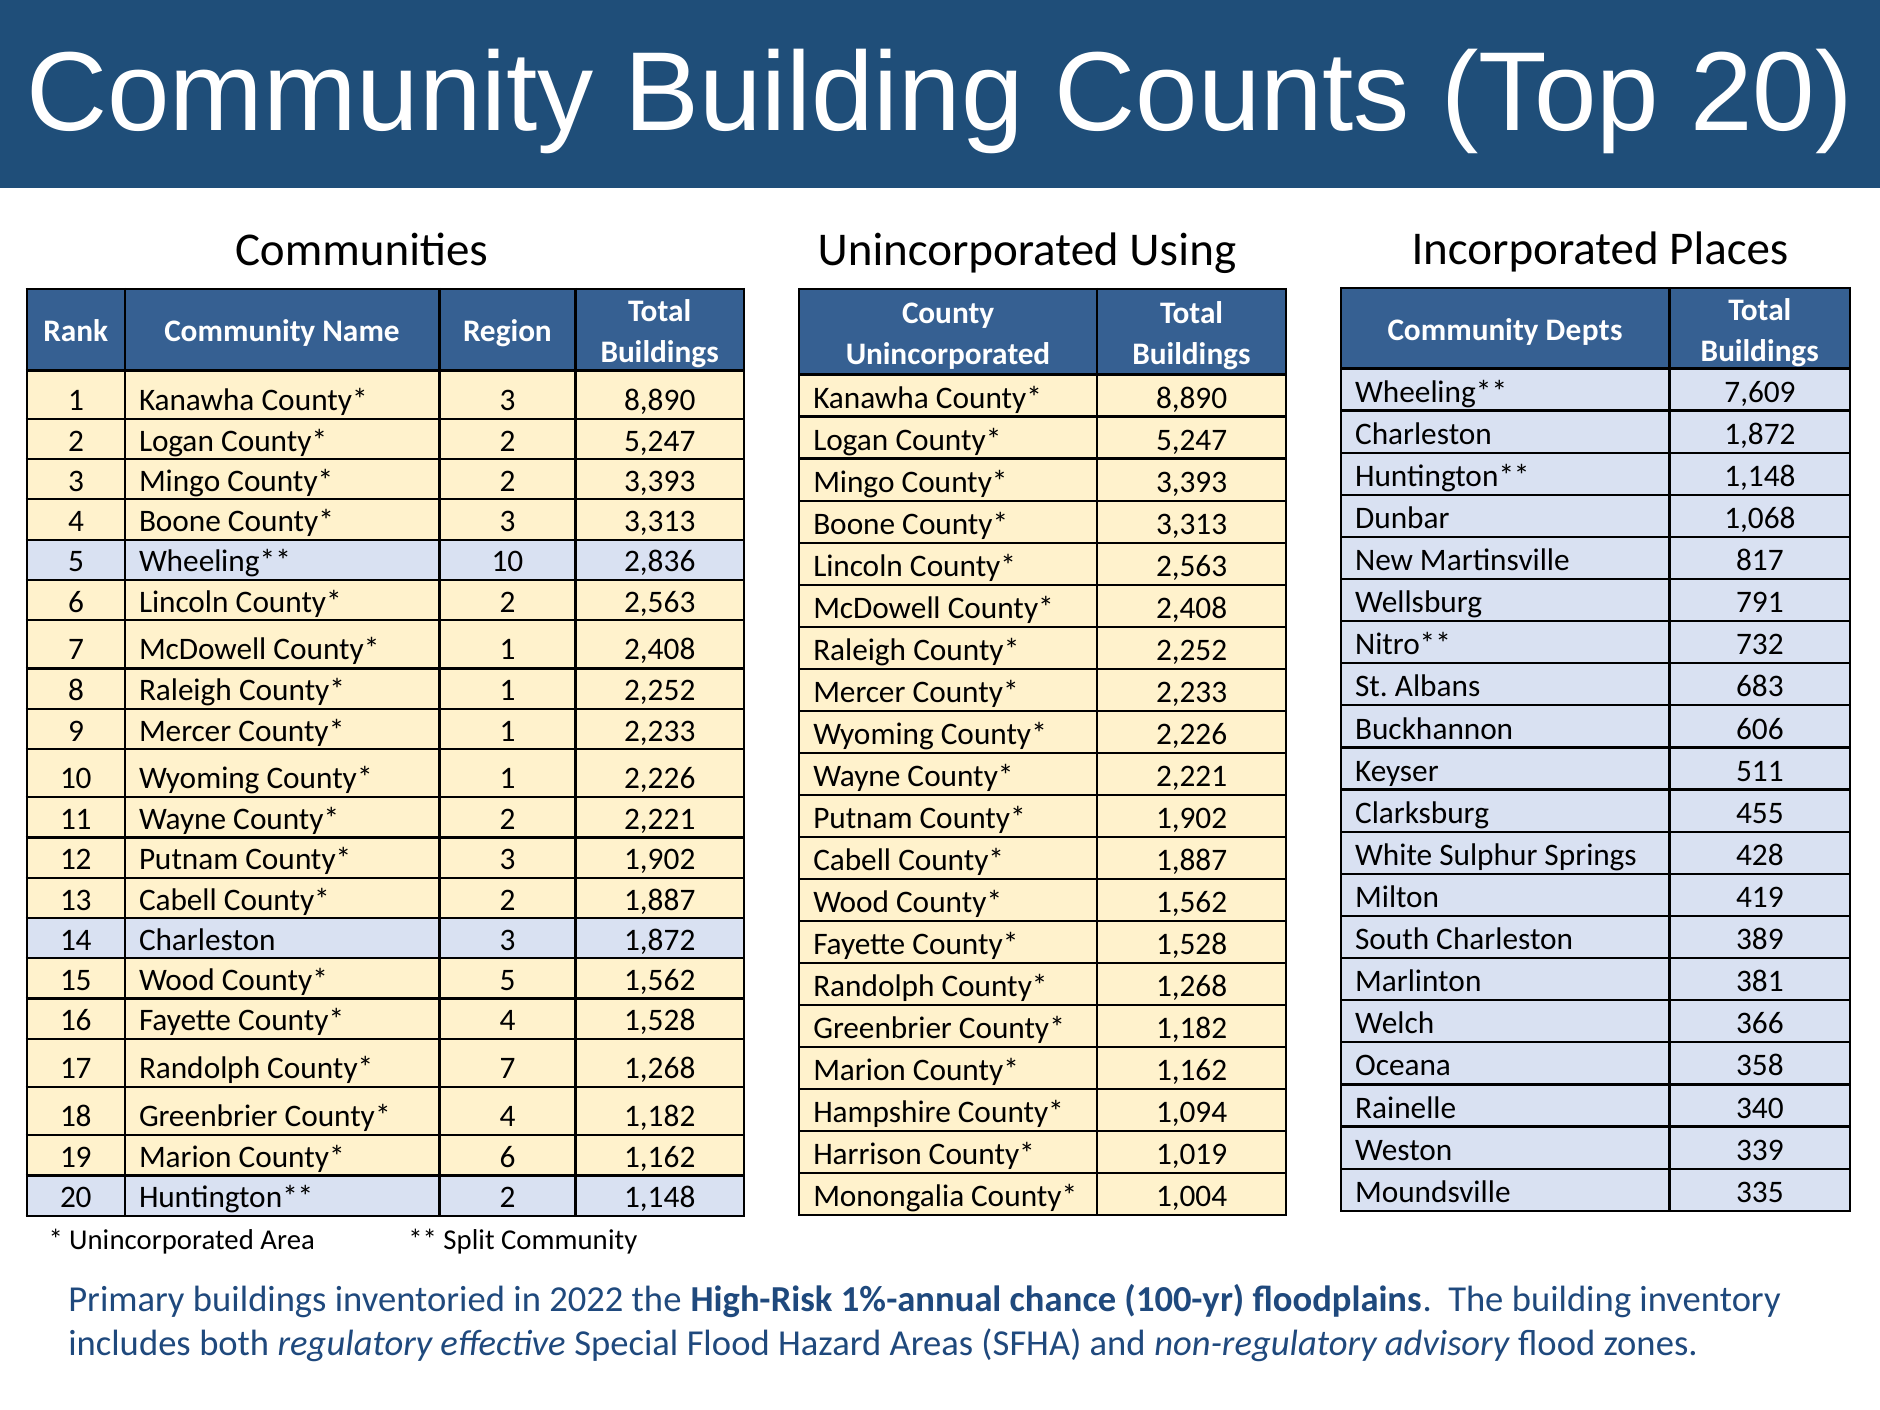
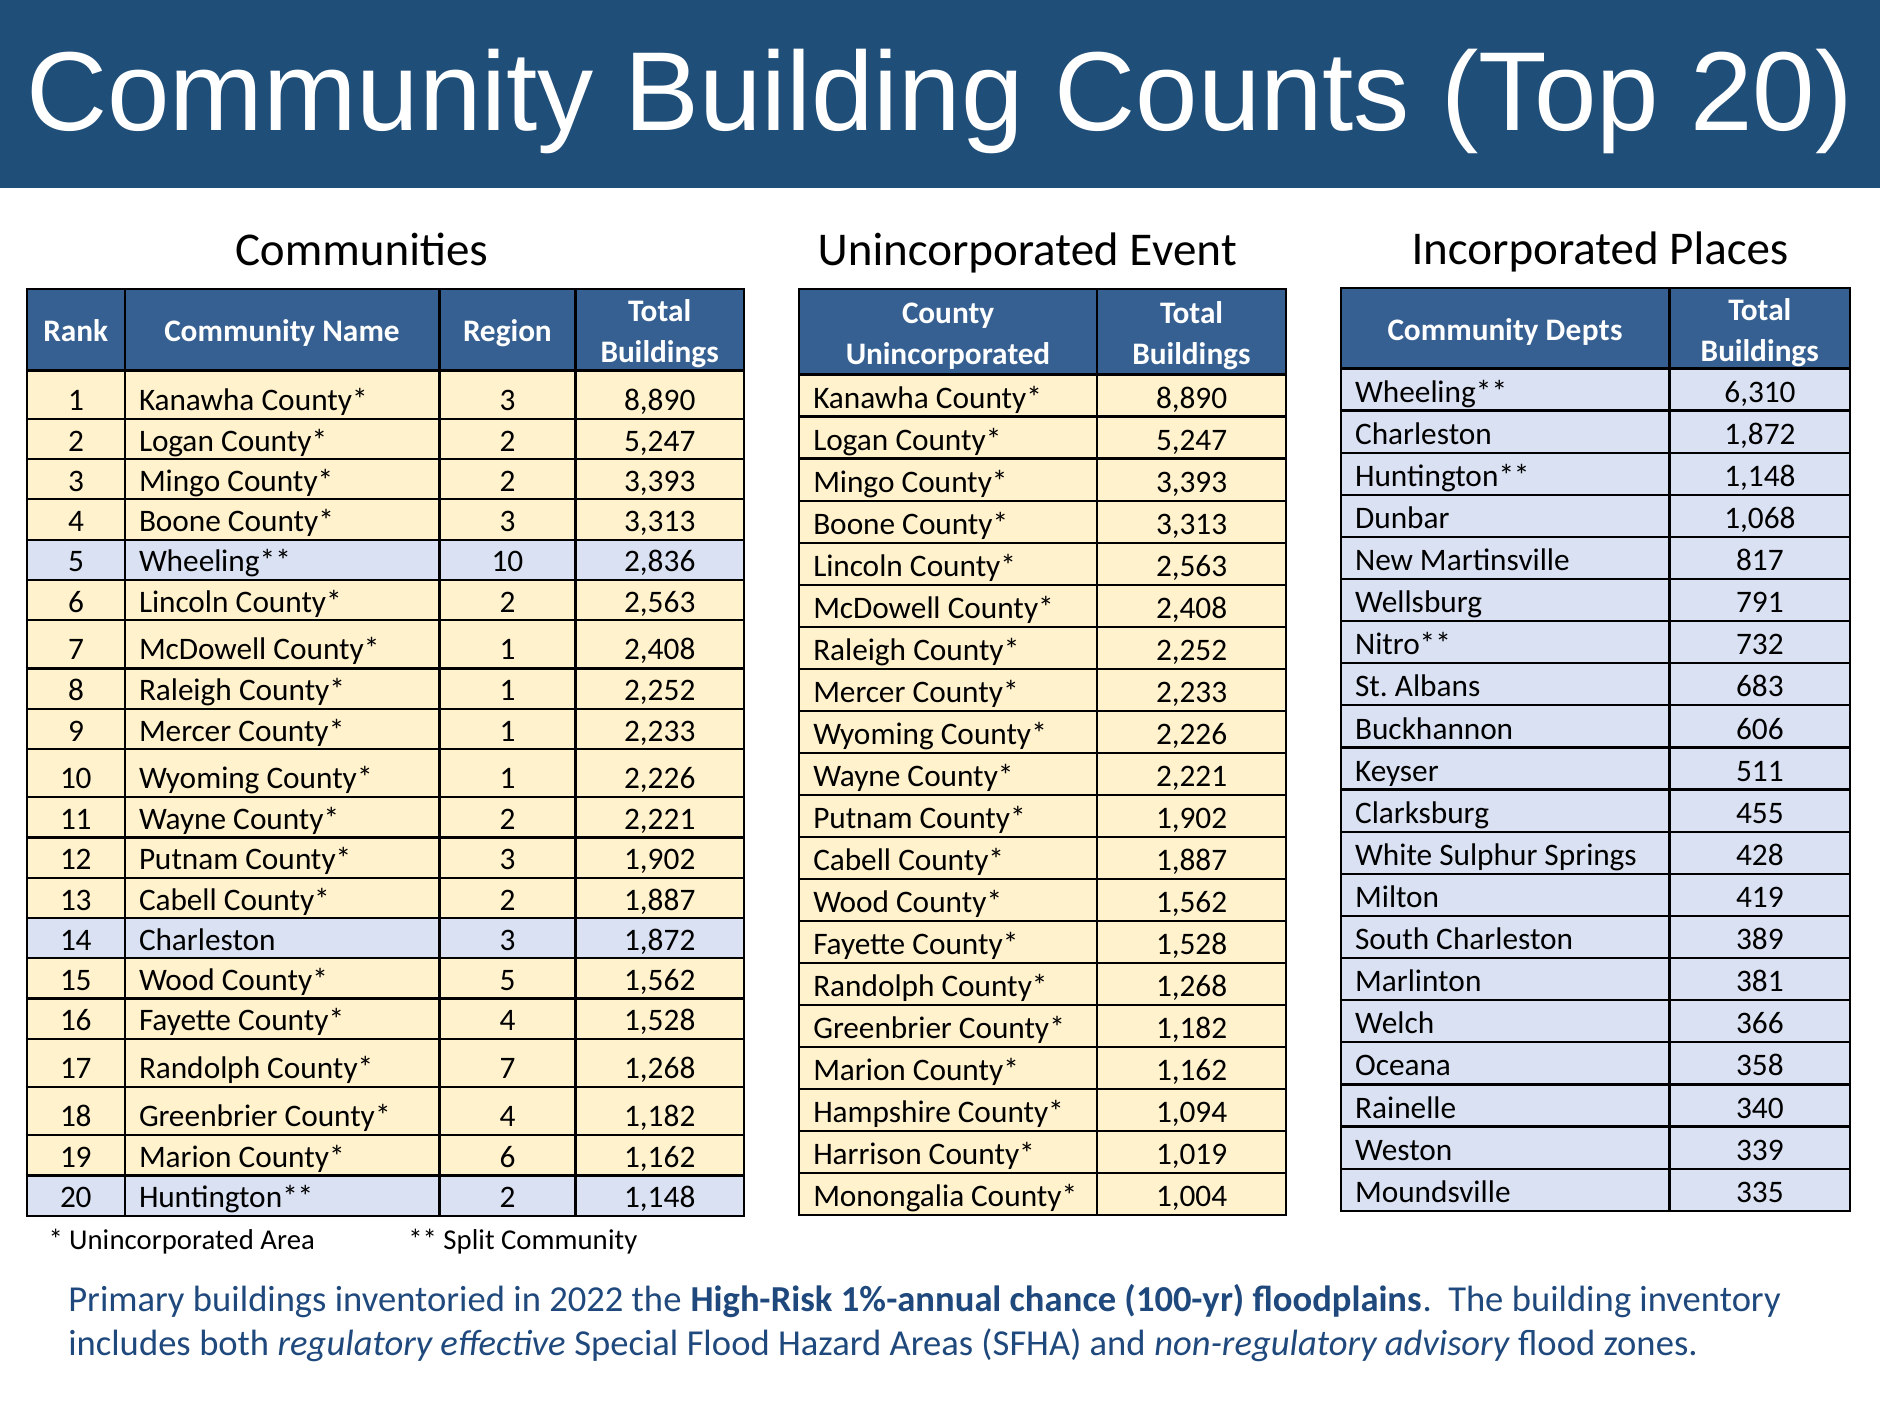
Using: Using -> Event (1183, 250)
7,609: 7,609 -> 6,310 (1760, 392)
